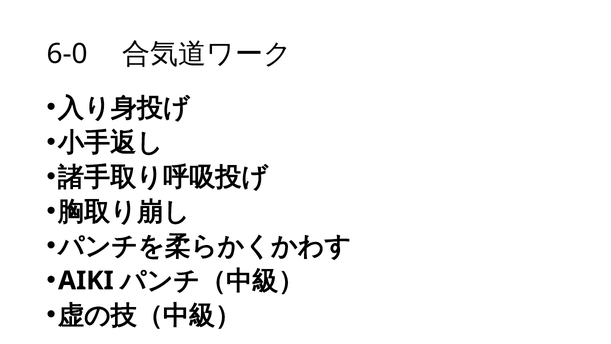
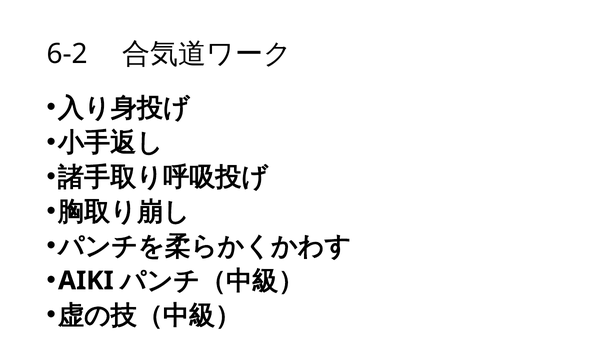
6-0: 6-0 -> 6-2 (67, 54)
